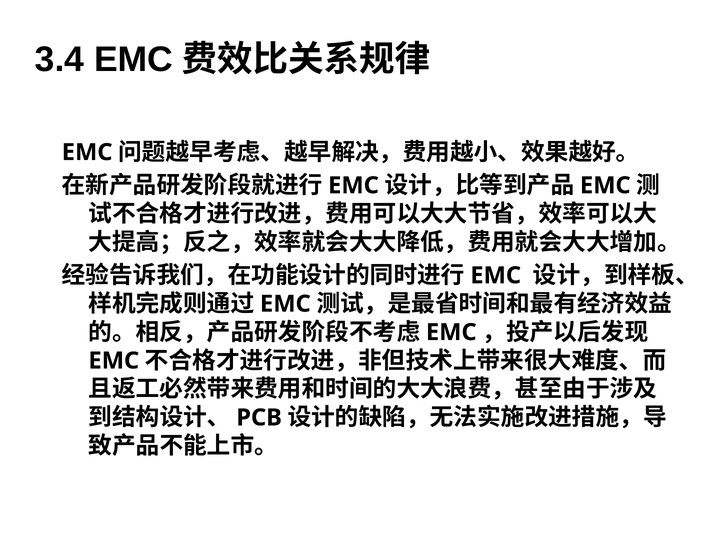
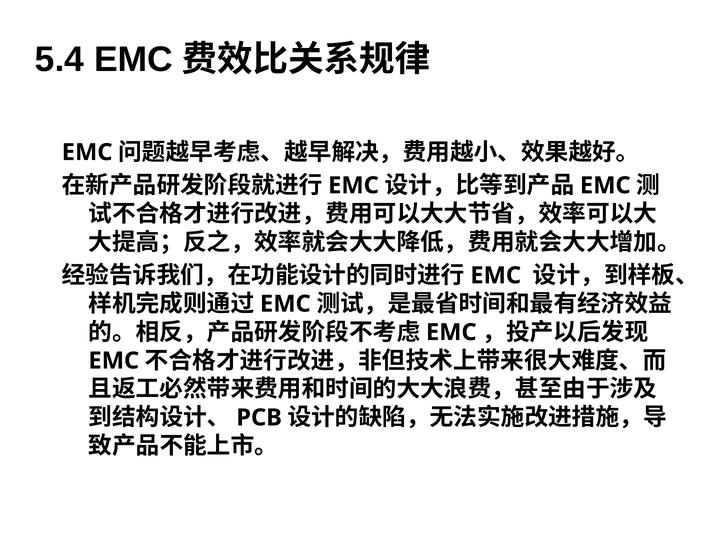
3.4: 3.4 -> 5.4 (60, 60)
